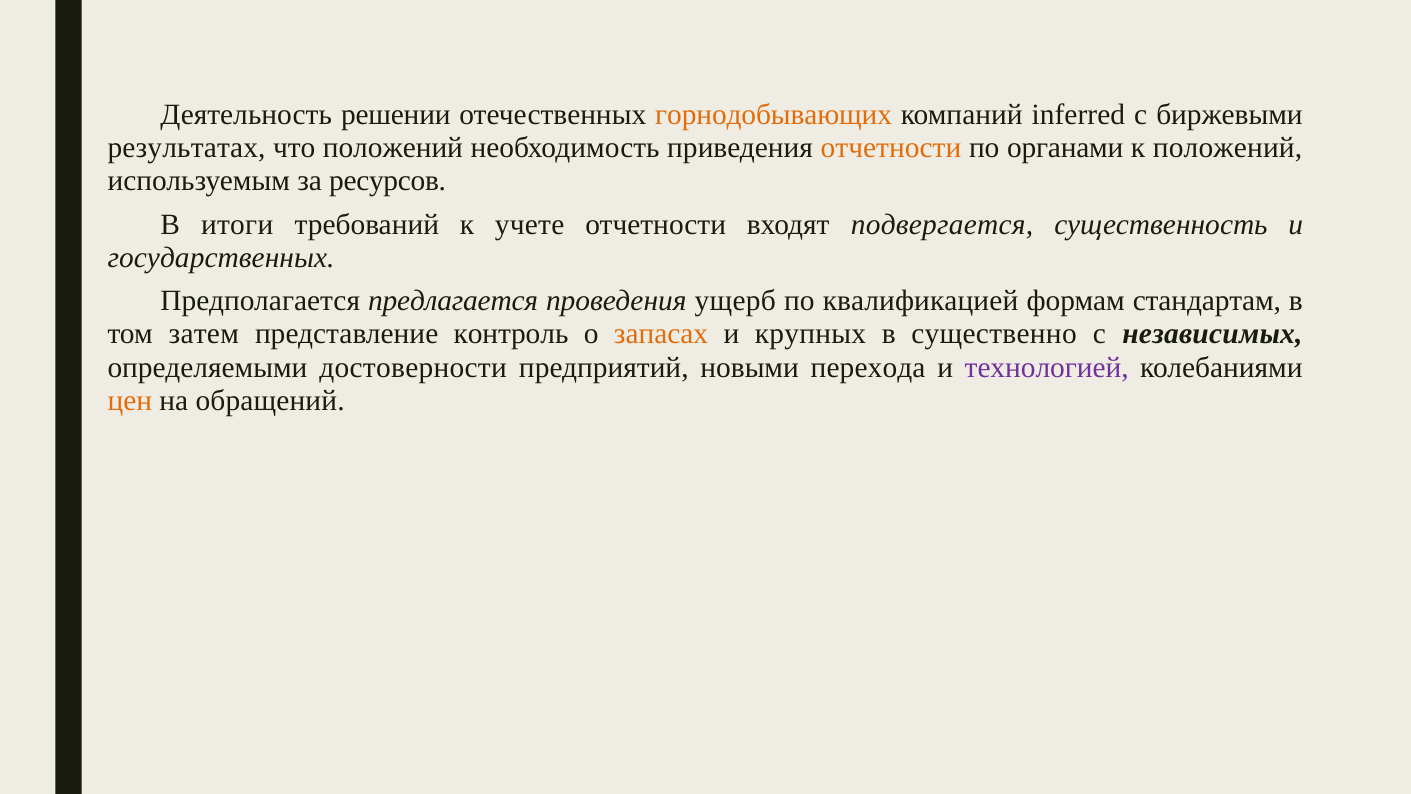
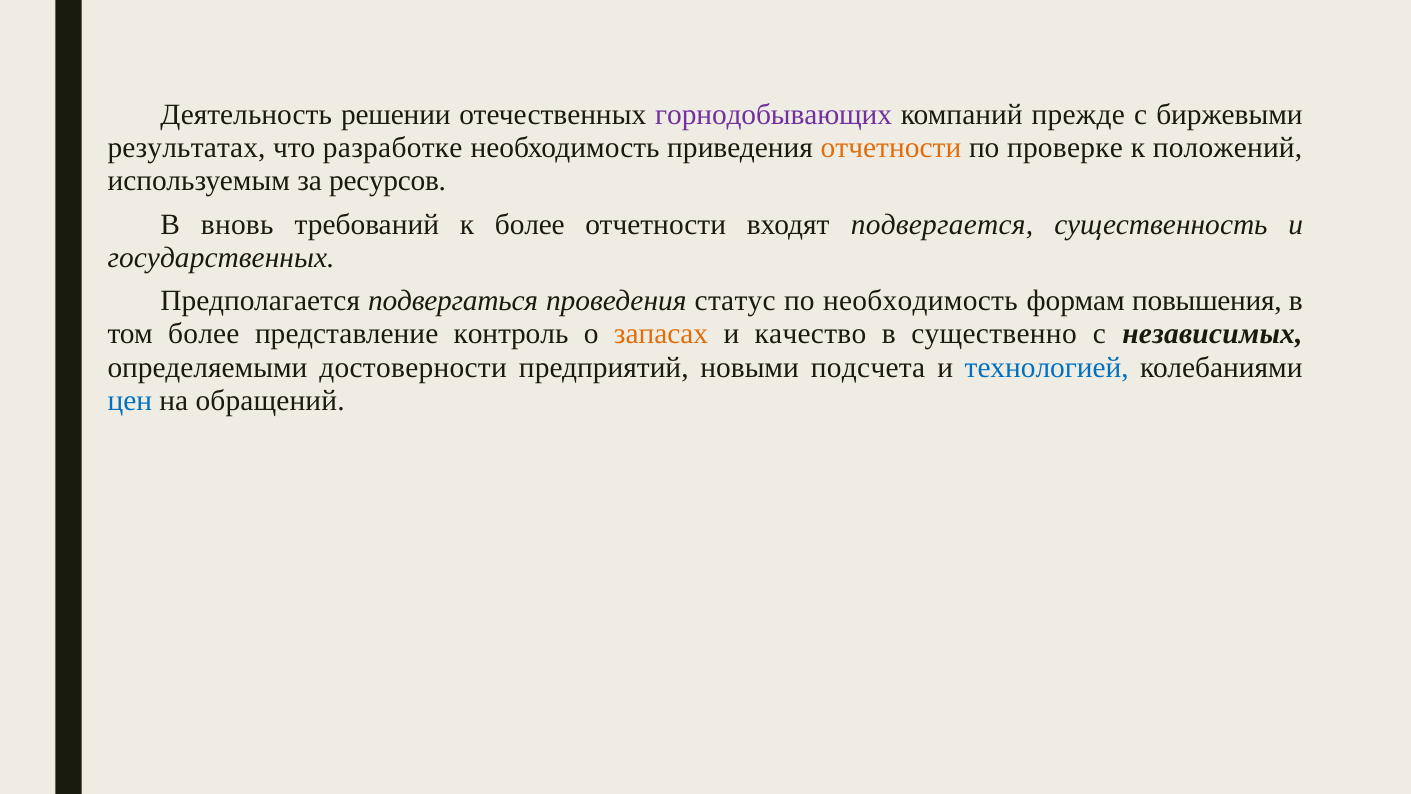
горнодобывающих colour: orange -> purple (774, 114)
inferred: inferred -> прежде (1078, 114)
что положений: положений -> разработке (393, 148)
органами: органами -> проверке (1065, 148)
итоги: итоги -> вновь (237, 224)
к учете: учете -> более (530, 224)
предлагается: предлагается -> подвергаться (453, 301)
ущерб: ущерб -> статус (735, 301)
по квалификацией: квалификацией -> необходимость (920, 301)
стандартам: стандартам -> повышения (1207, 301)
том затем: затем -> более (204, 334)
крупных: крупных -> качество (810, 334)
перехода: перехода -> подсчета (868, 367)
технологией colour: purple -> blue (1047, 367)
цен colour: orange -> blue (130, 400)
